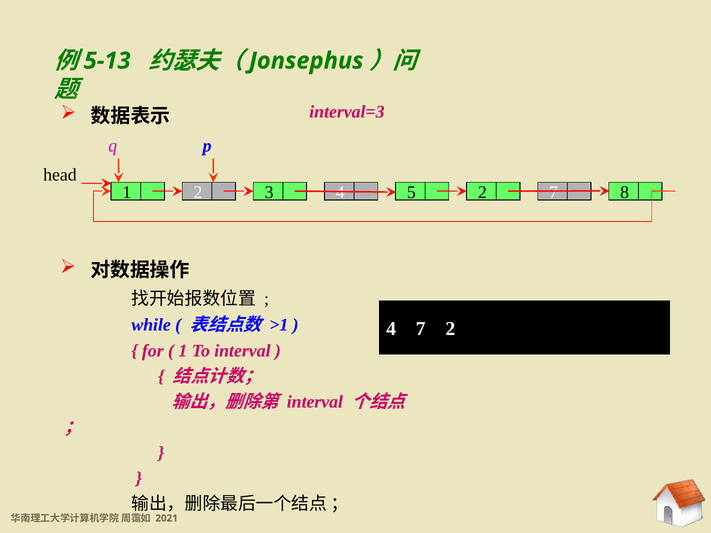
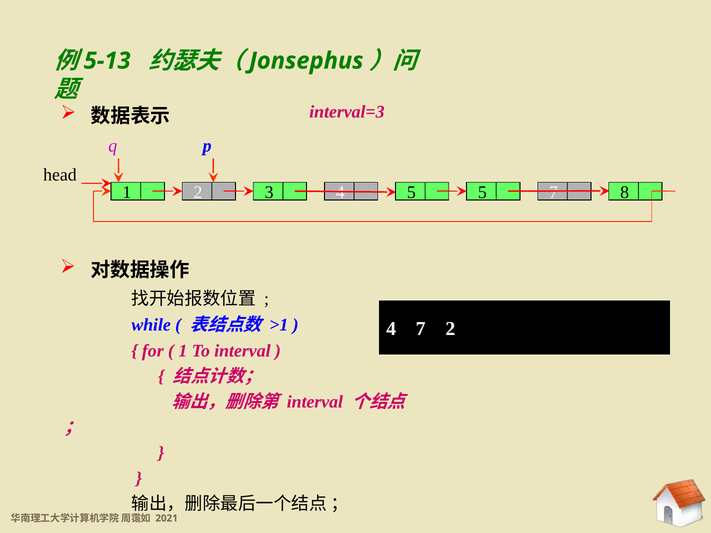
5 2: 2 -> 5 (482, 192)
